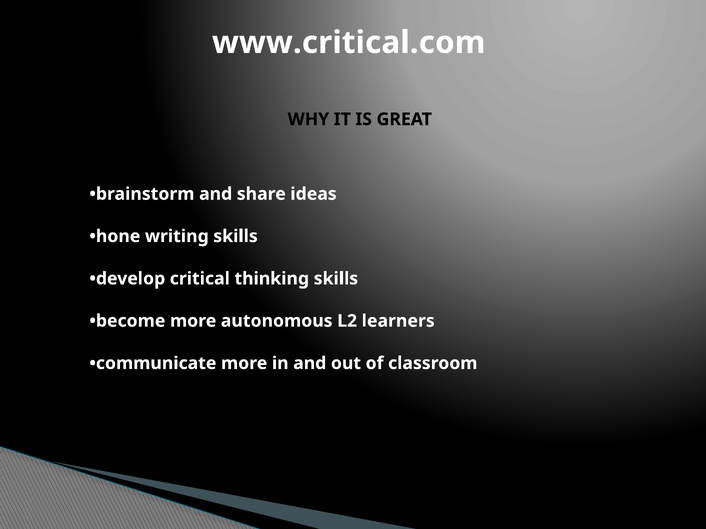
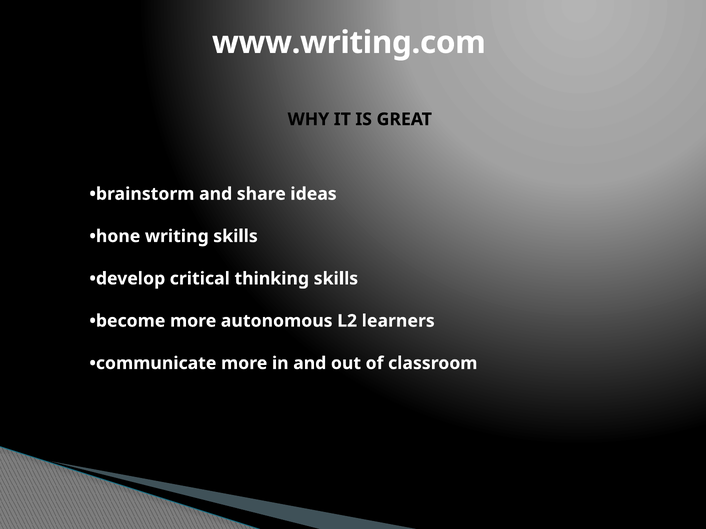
www.critical.com: www.critical.com -> www.writing.com (349, 43)
